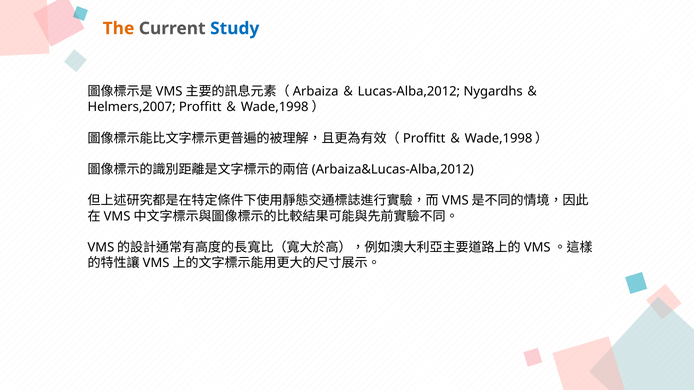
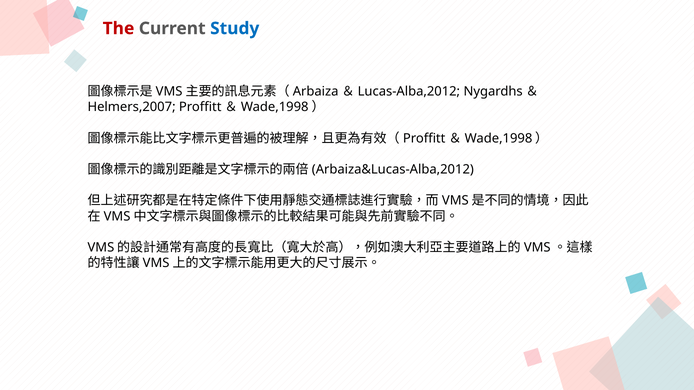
The colour: orange -> red (119, 28)
